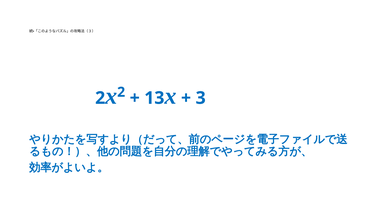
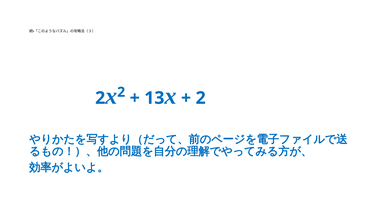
3: 3 -> 2 (201, 98)
